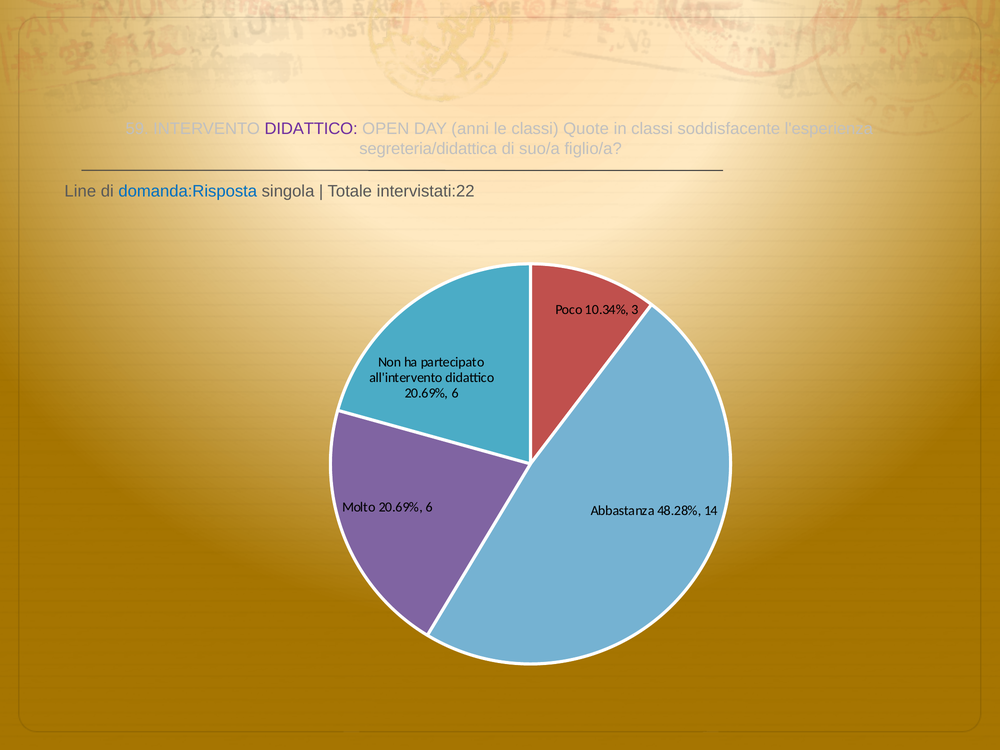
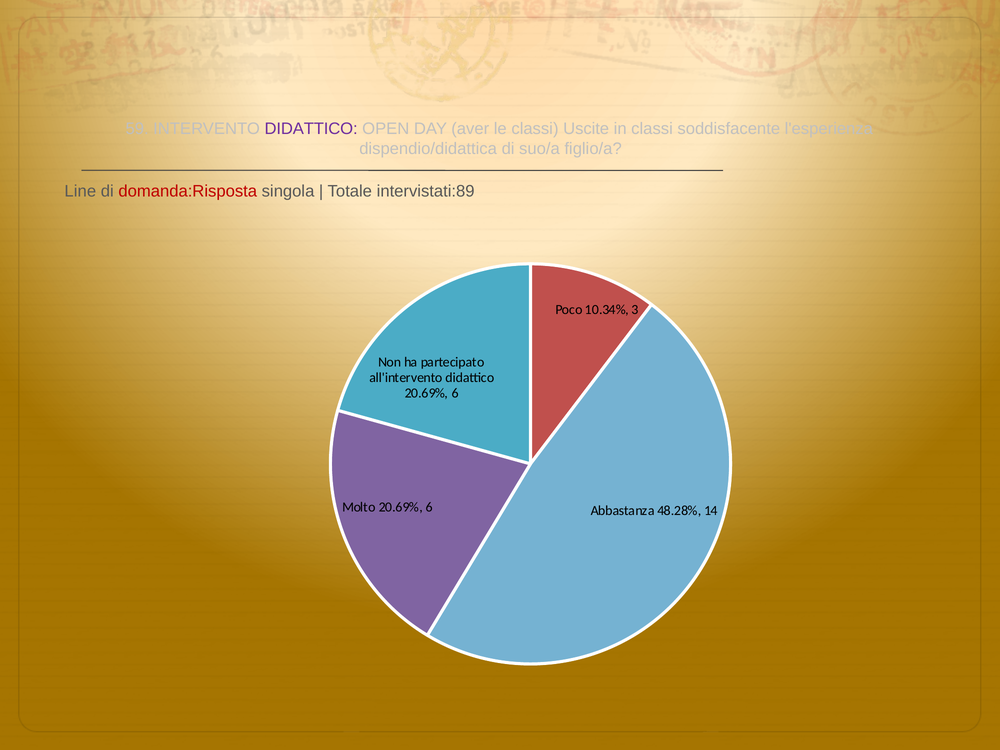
anni: anni -> aver (470, 129)
Quote: Quote -> Uscite (586, 129)
segreteria/didattica: segreteria/didattica -> dispendio/didattica (428, 149)
domanda:Risposta colour: blue -> red (188, 191)
intervistati:22: intervistati:22 -> intervistati:89 (426, 191)
